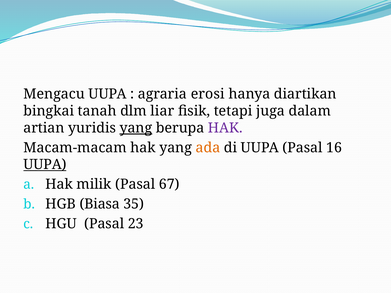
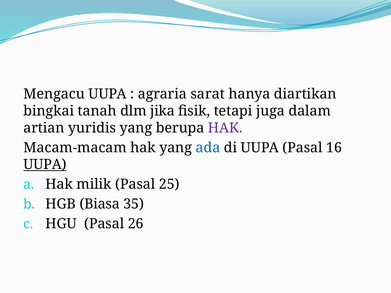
erosi: erosi -> sarat (208, 94)
liar: liar -> jika (162, 111)
yang underline: present -> none (136, 128)
ada colour: orange -> blue (208, 148)
67: 67 -> 25 (169, 184)
23: 23 -> 26 (136, 224)
